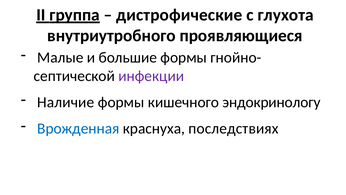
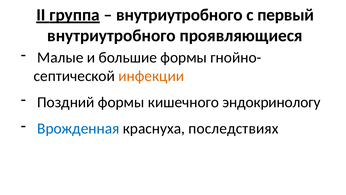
дистрофические: дистрофические -> внутриутробного (179, 15)
глухота: глухота -> первый (286, 15)
инфекции colour: purple -> orange (151, 76)
Наличие: Наличие -> Поздний (66, 102)
